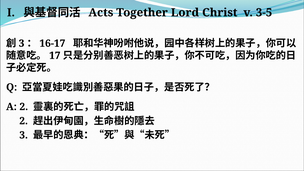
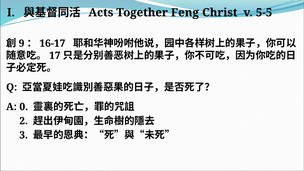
Lord: Lord -> Feng (185, 13)
3-5: 3-5 -> 5-5 (264, 13)
3: 3 -> 9 (22, 43)
A 2: 2 -> 0 (24, 107)
